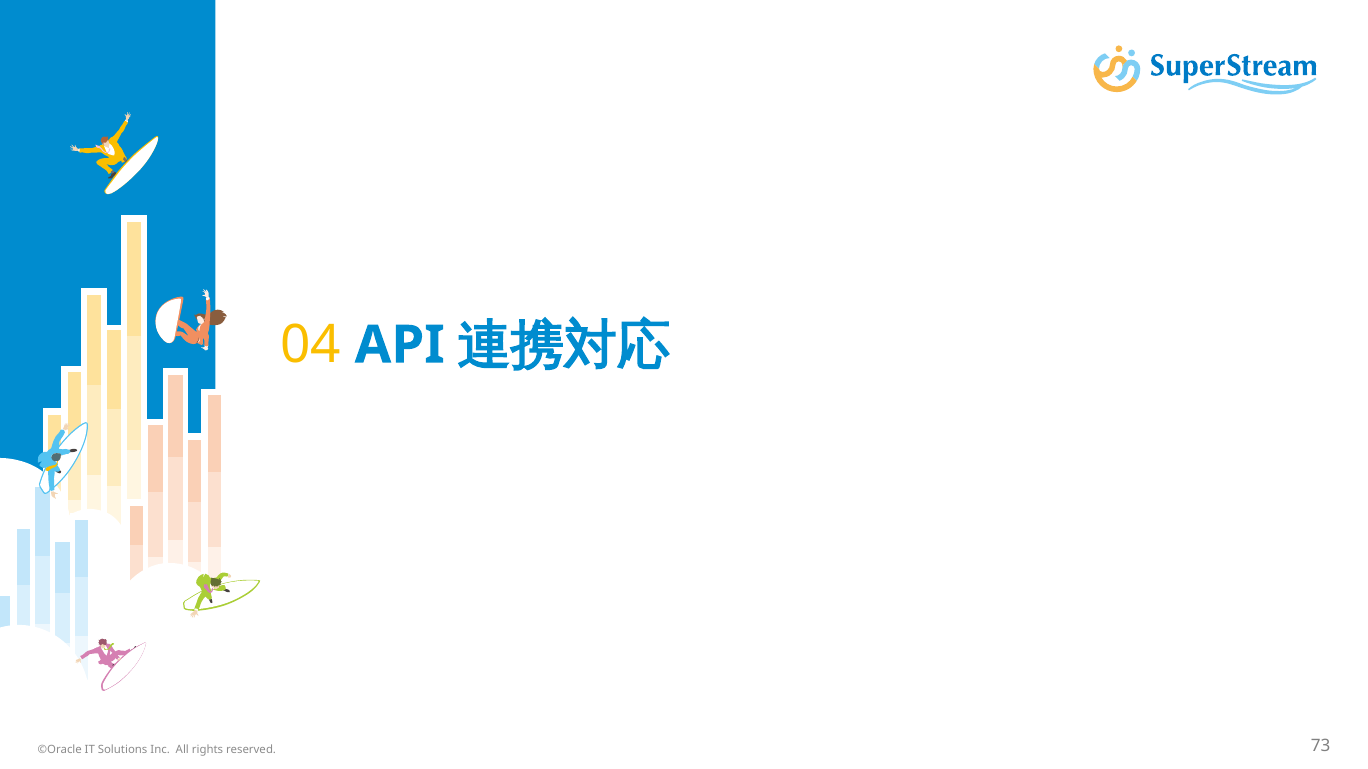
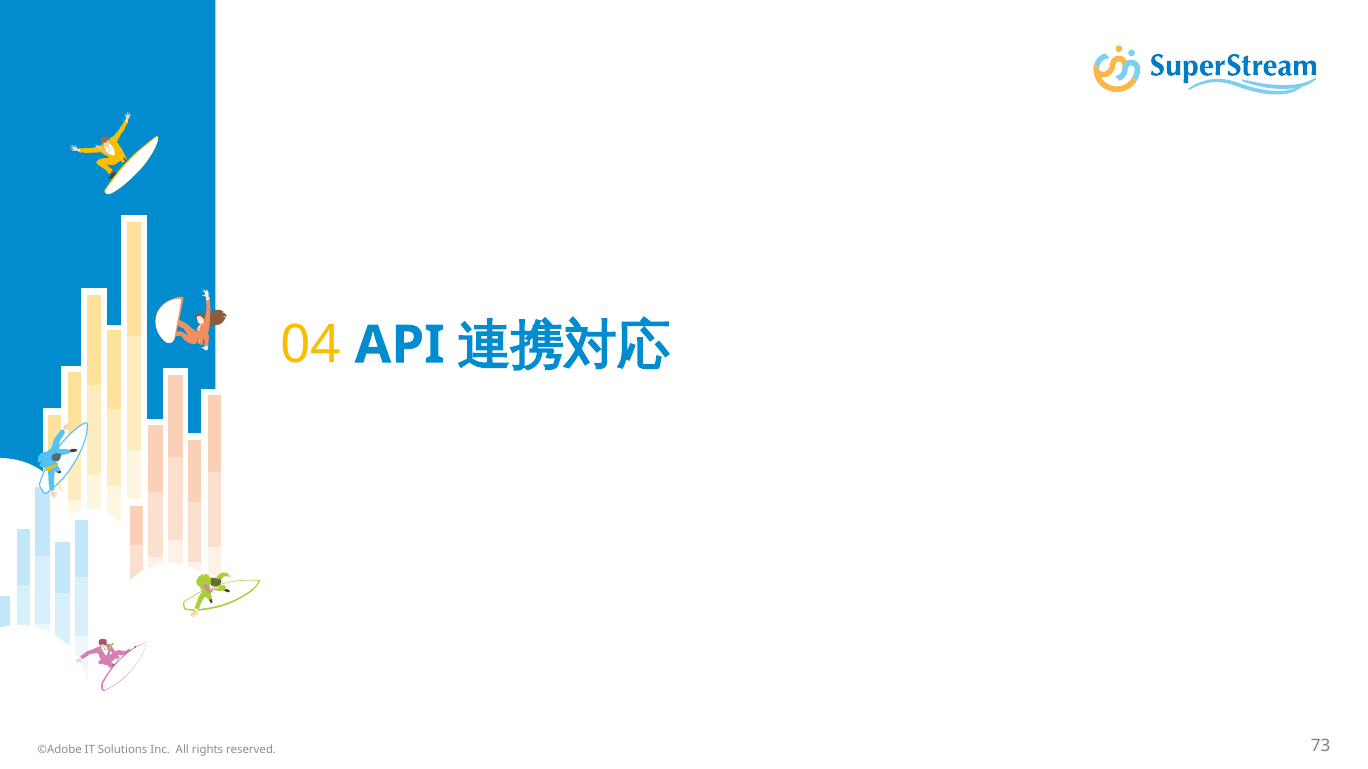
©Oracle: ©Oracle -> ©Adobe (60, 750)
